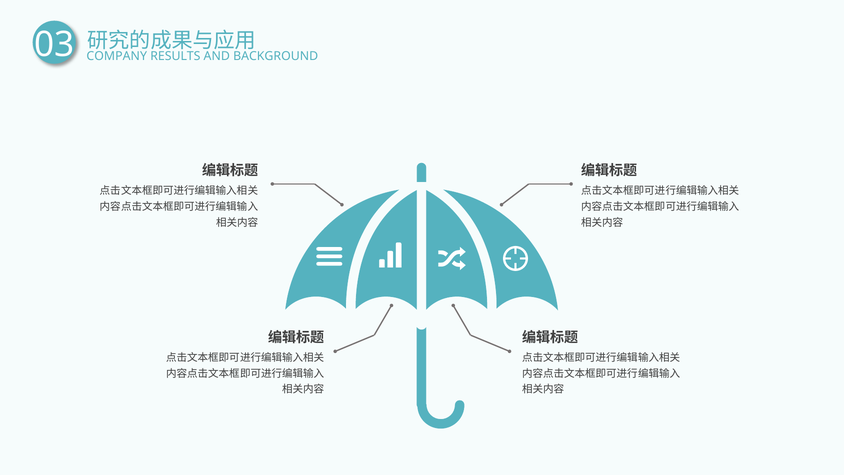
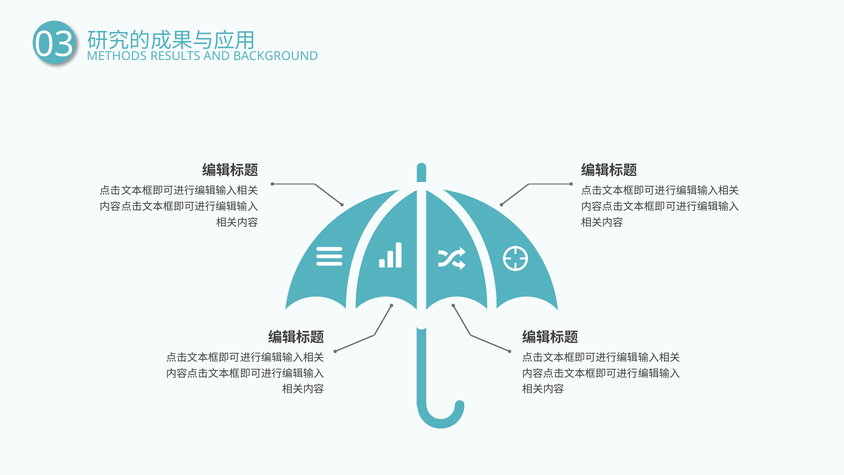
COMPANY: COMPANY -> METHODS (117, 56)
